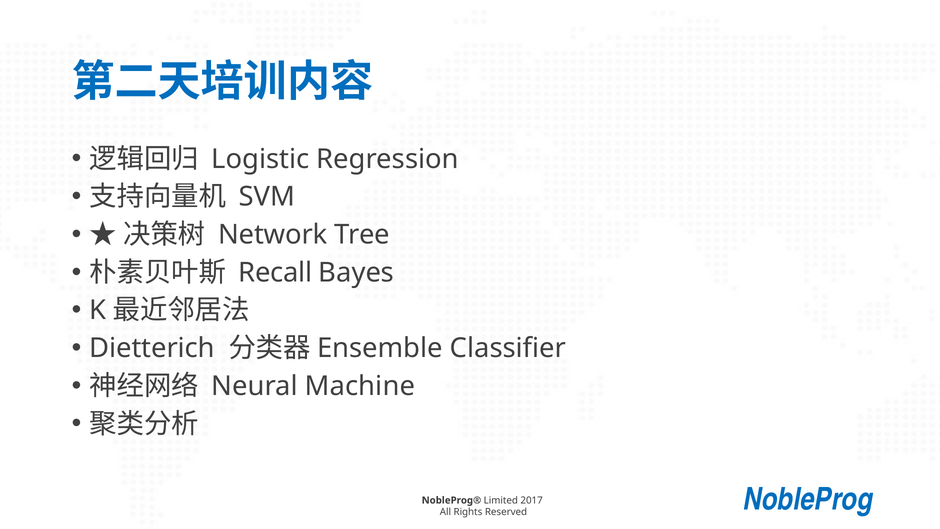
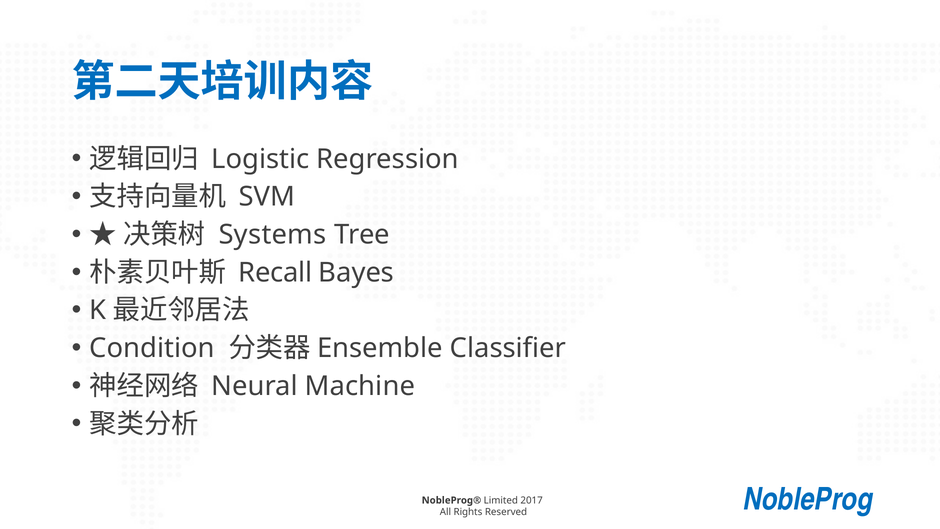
Network: Network -> Systems (273, 235)
Dietterich: Dietterich -> Condition (152, 348)
